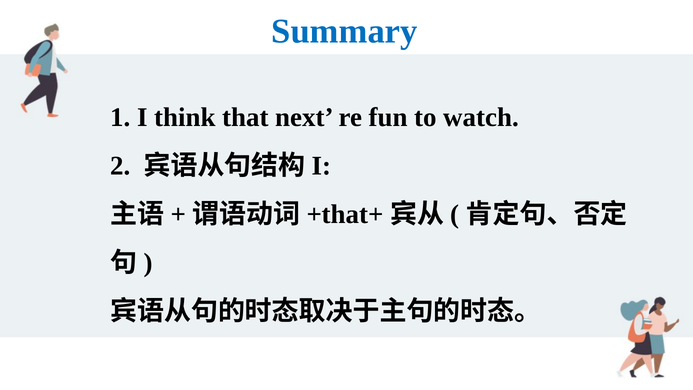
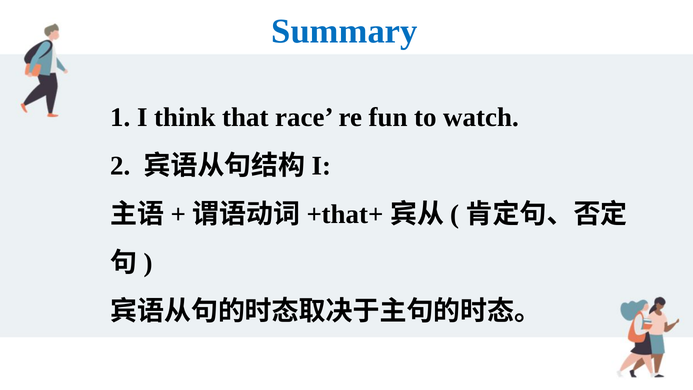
next: next -> race (305, 118)
